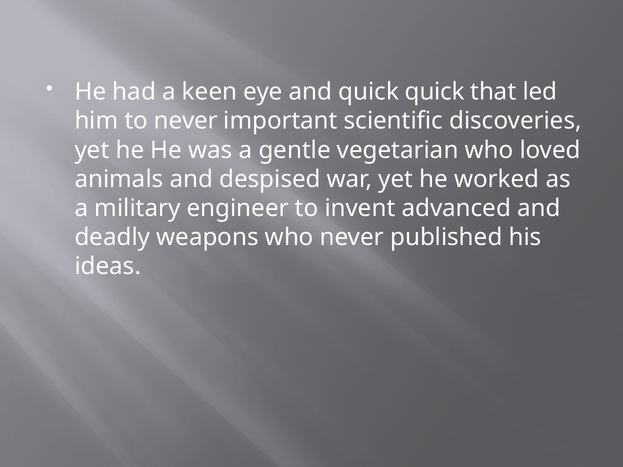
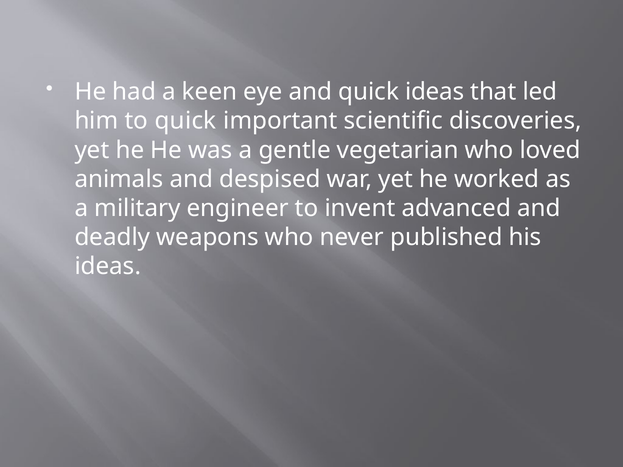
quick quick: quick -> ideas (435, 92)
to never: never -> quick (186, 121)
